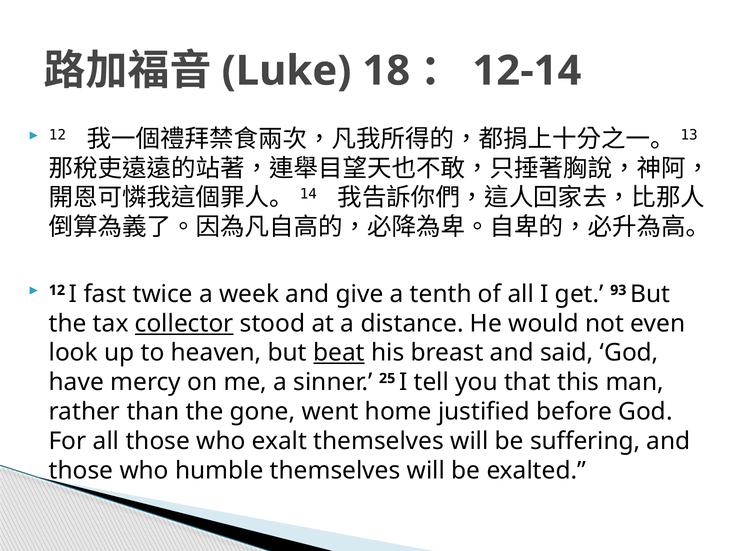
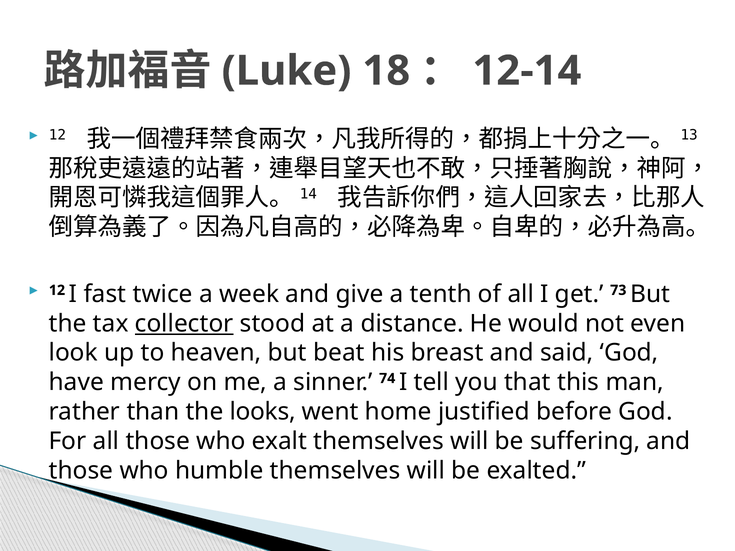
93: 93 -> 73 (618, 290)
beat underline: present -> none (339, 353)
25: 25 -> 74 (387, 379)
gone: gone -> looks (263, 412)
